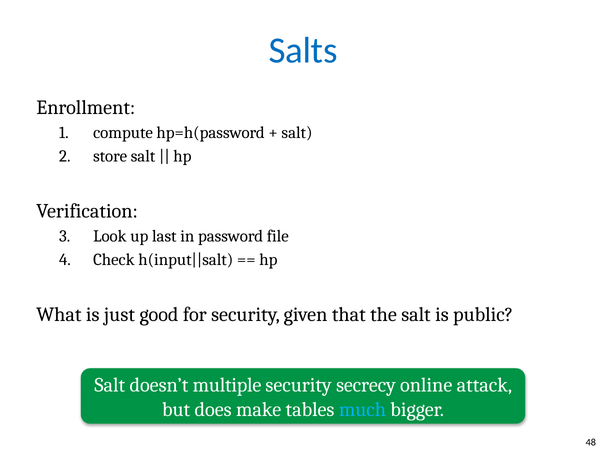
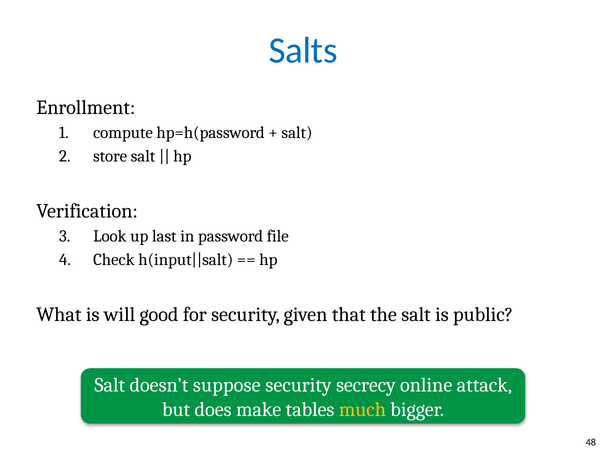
just: just -> will (120, 315)
multiple: multiple -> suppose (227, 386)
much colour: light blue -> yellow (362, 410)
